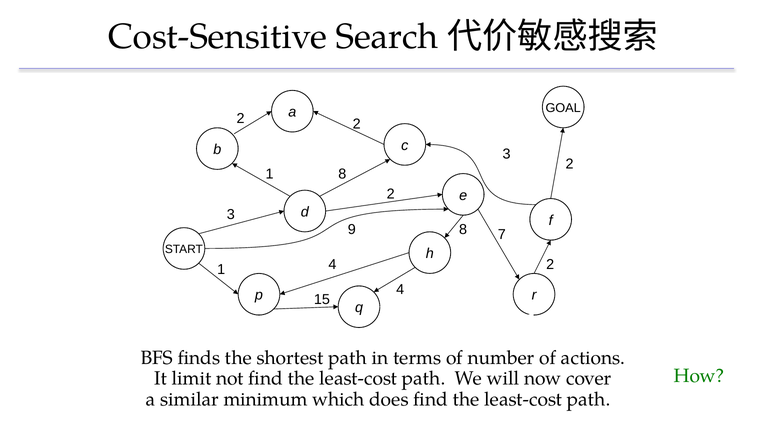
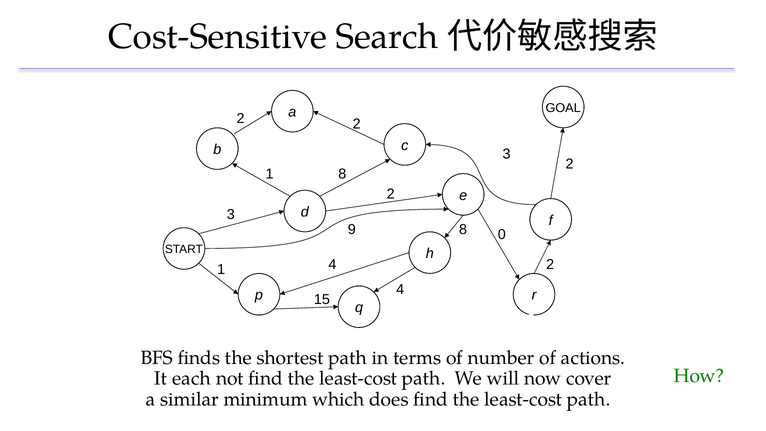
7: 7 -> 0 (502, 234)
limit: limit -> each (192, 378)
